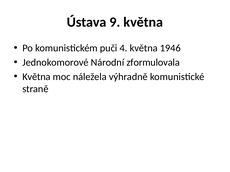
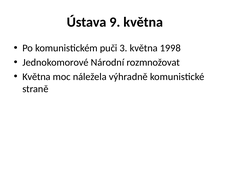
4: 4 -> 3 (124, 48)
1946: 1946 -> 1998 (170, 48)
zformulovala: zformulovala -> rozmnožovat (153, 63)
